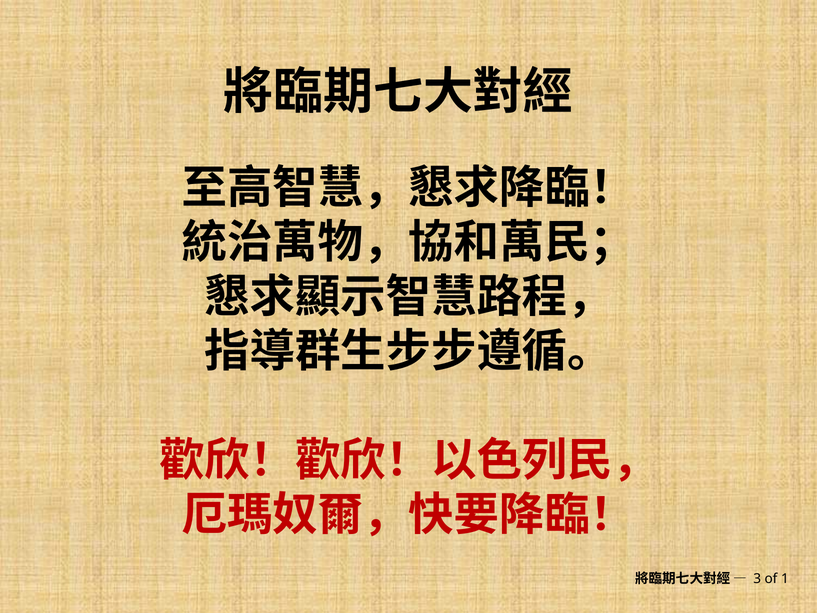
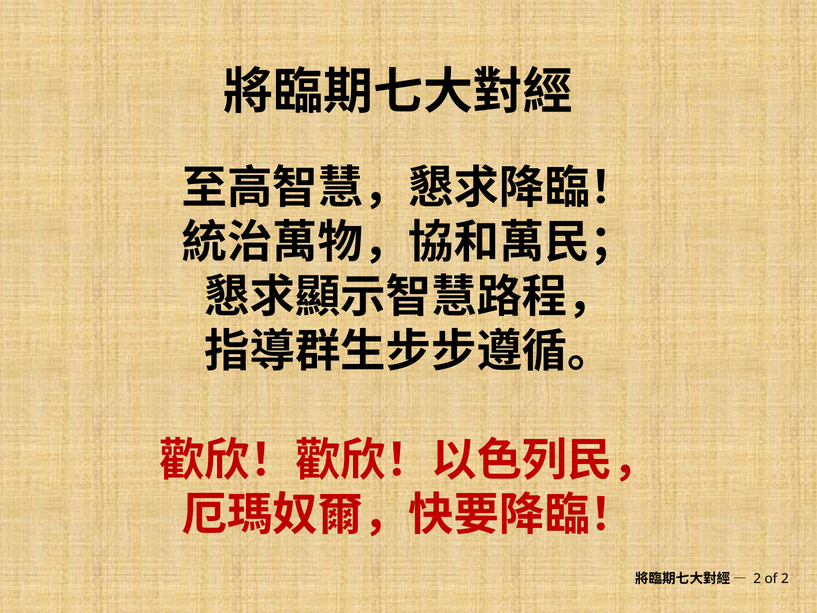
3: 3 -> 2 (757, 579)
of 1: 1 -> 2 (785, 579)
